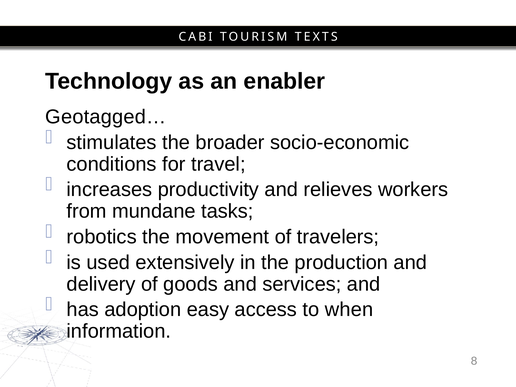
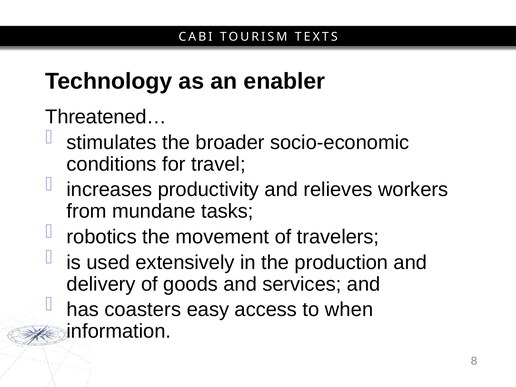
Geotagged…: Geotagged… -> Threatened… (106, 117)
adoption: adoption -> coasters (143, 310)
